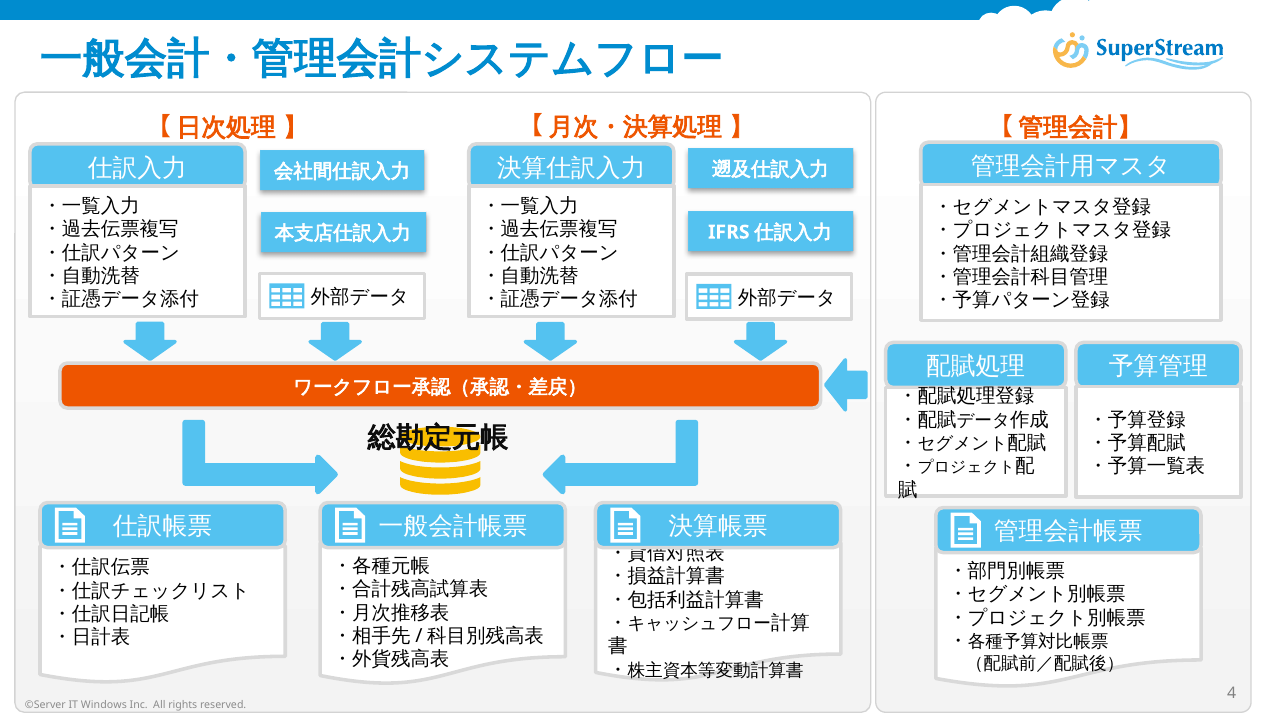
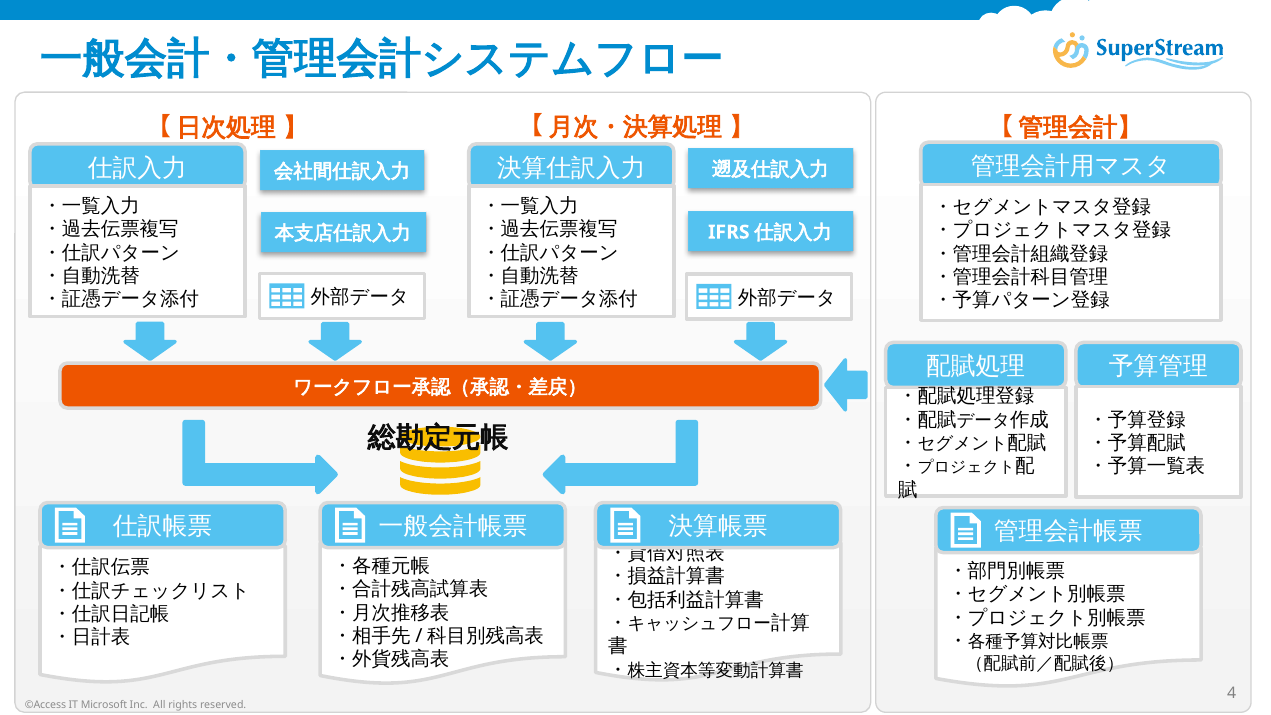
©Server: ©Server -> ©Access (45, 705)
Windows: Windows -> Microsoft (104, 705)
